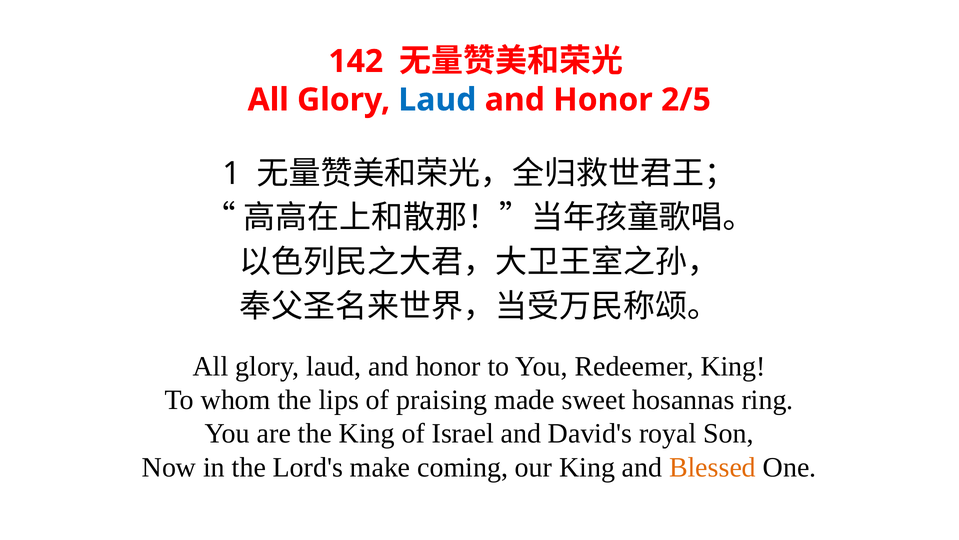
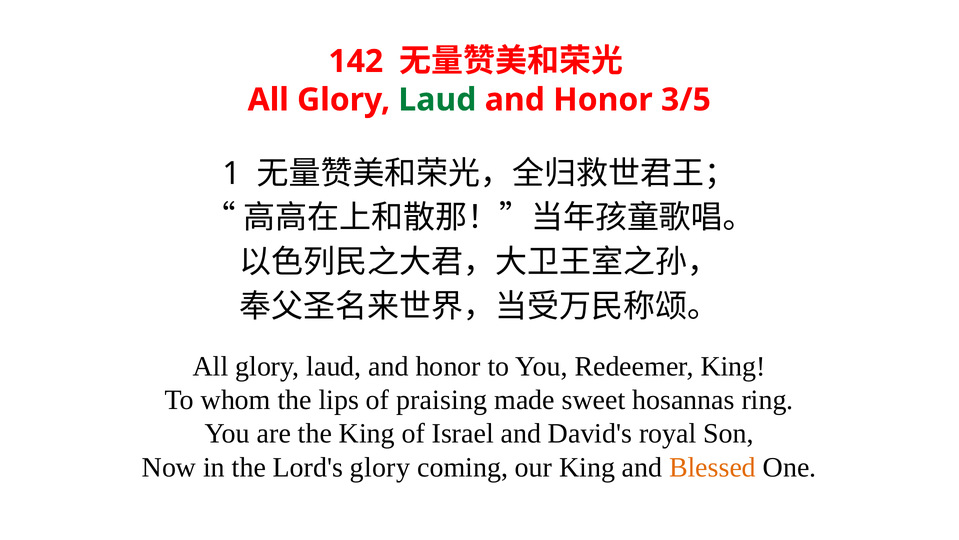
Laud colour: blue -> green (437, 100)
2/5: 2/5 -> 3/5 (686, 100)
Lord's make: make -> glory (380, 467)
